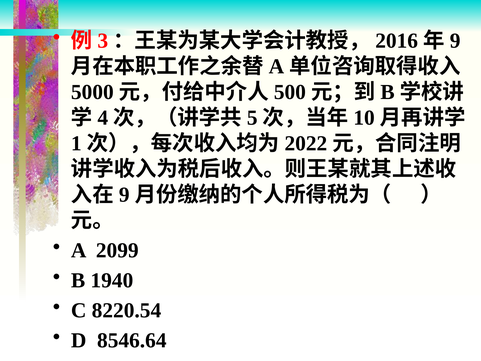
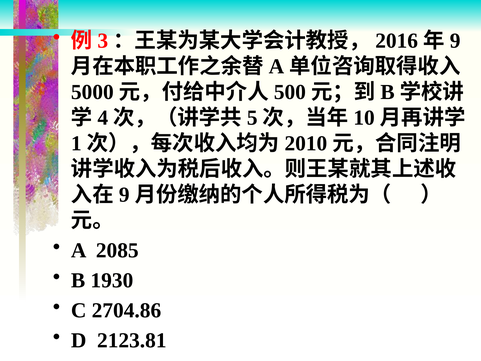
2022: 2022 -> 2010 (306, 143)
2099: 2099 -> 2085 (117, 250)
1940: 1940 -> 1930 (112, 280)
8220.54: 8220.54 -> 2704.86 (126, 310)
8546.64: 8546.64 -> 2123.81 (132, 340)
